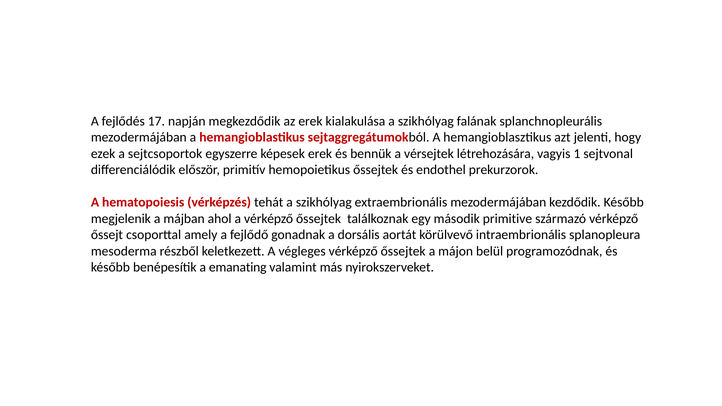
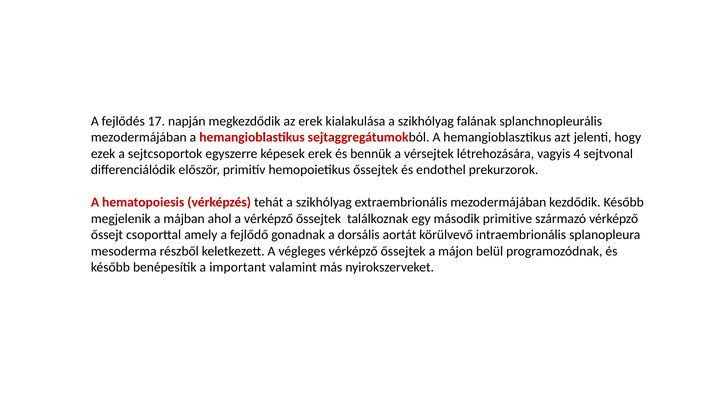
1: 1 -> 4 (577, 154)
emanating: emanating -> important (238, 267)
